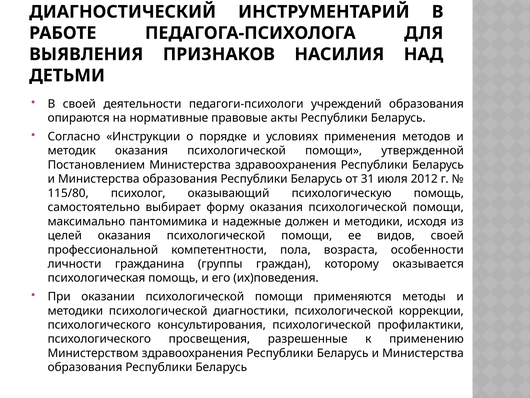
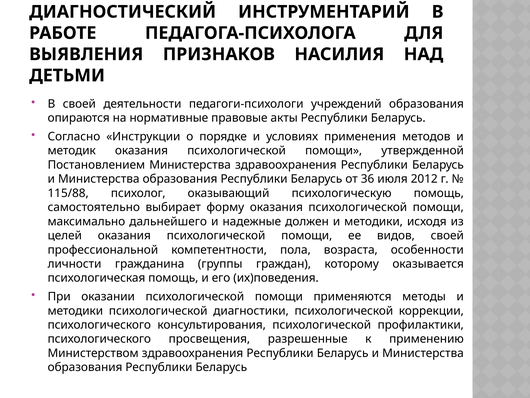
31: 31 -> 36 (368, 179)
115/80: 115/80 -> 115/88 (68, 193)
пантомимика: пантомимика -> дальнейшего (168, 221)
